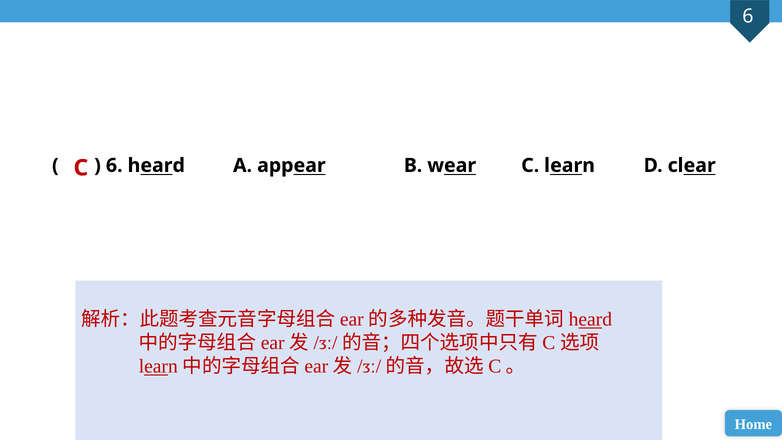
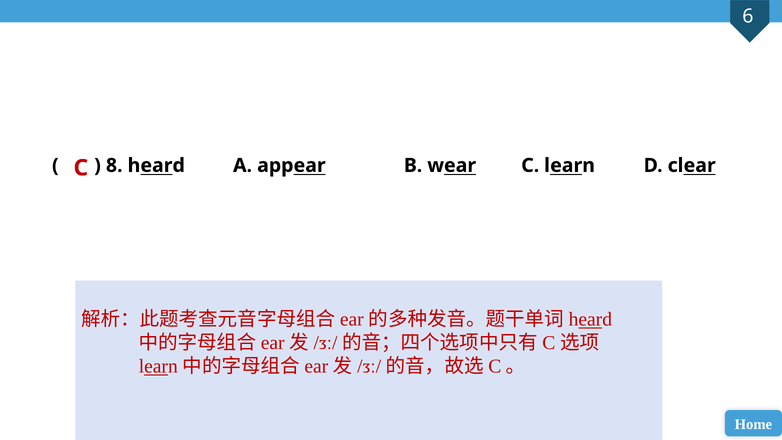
6: 6 -> 8 (114, 165)
